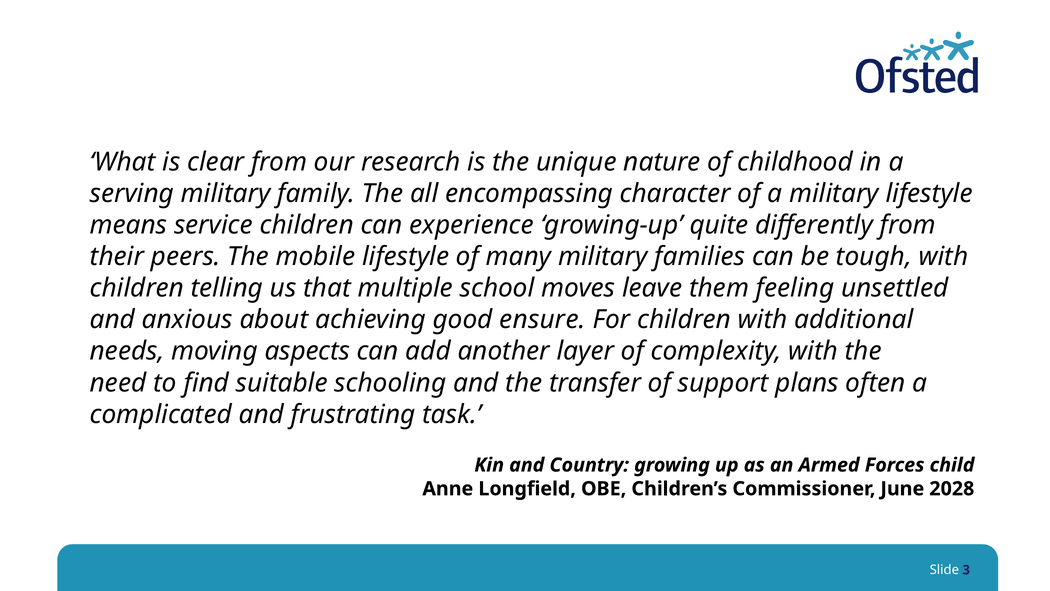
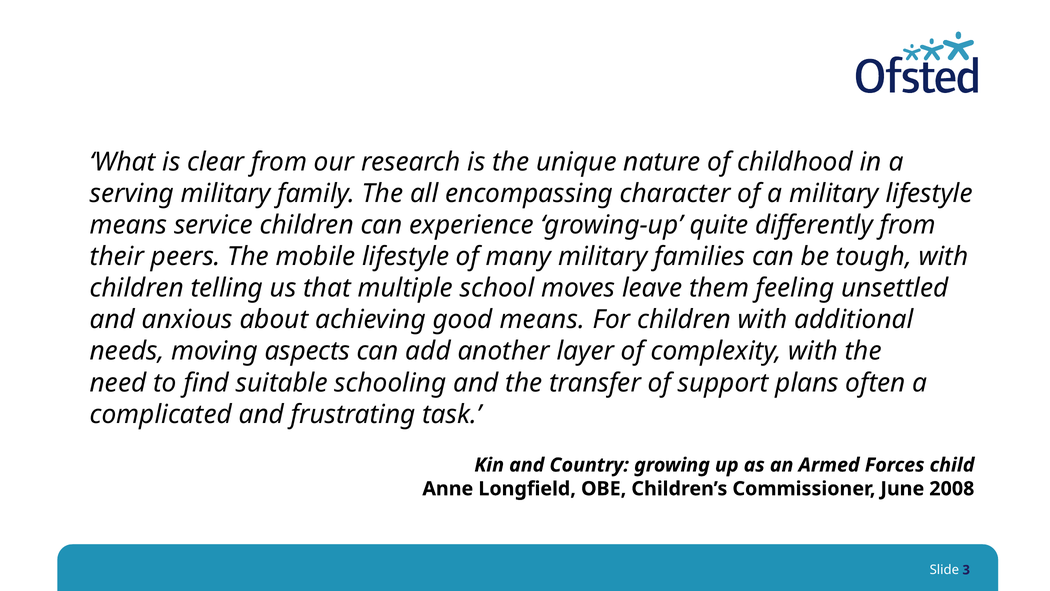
good ensure: ensure -> means (542, 320)
2028: 2028 -> 2008 (952, 488)
